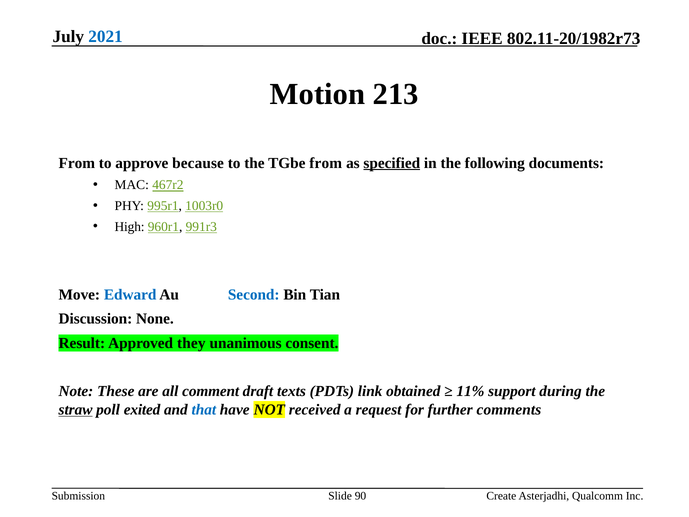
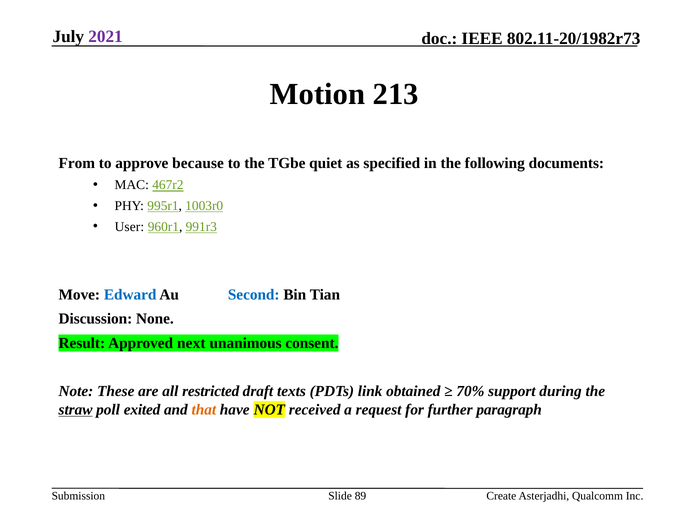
2021 colour: blue -> purple (106, 37)
TGbe from: from -> quiet (326, 163)
specified underline: present -> none (392, 163)
High: High -> User (129, 227)
they: they -> next (191, 343)
comment: comment -> restricted (211, 391)
11%: 11% -> 70% (470, 391)
that colour: blue -> orange (204, 409)
comments: comments -> paragraph (509, 409)
90: 90 -> 89 (360, 496)
